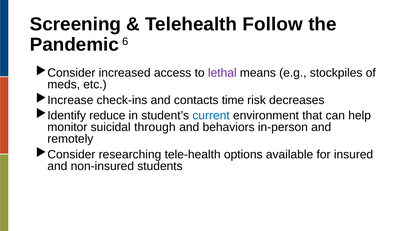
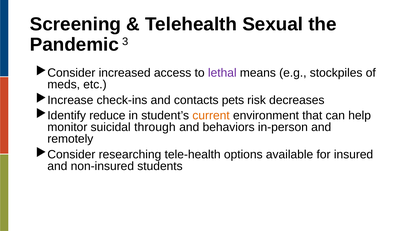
Follow: Follow -> Sexual (273, 24)
6: 6 -> 3 (125, 42)
time: time -> pets (233, 100)
current colour: blue -> orange (211, 116)
